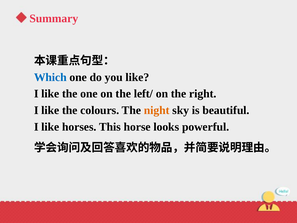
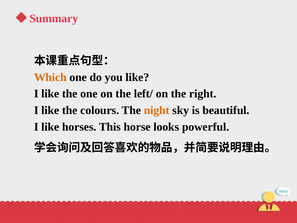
Which colour: blue -> orange (50, 77)
